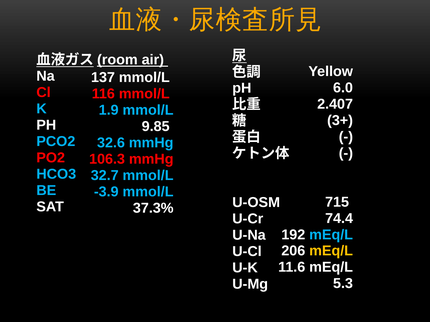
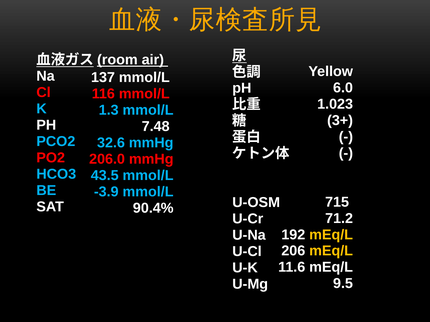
2.407: 2.407 -> 1.023 (335, 104)
1.9: 1.9 -> 1.3 (109, 110)
9.85: 9.85 -> 7.48 (156, 127)
106.3: 106.3 -> 206.0 (107, 159)
32.7: 32.7 -> 43.5 (105, 176)
37.3%: 37.3% -> 90.4% (153, 208)
74.4: 74.4 -> 71.2 (339, 219)
mEq/L colour: light blue -> yellow (331, 235)
5.3: 5.3 -> 9.5 (343, 284)
